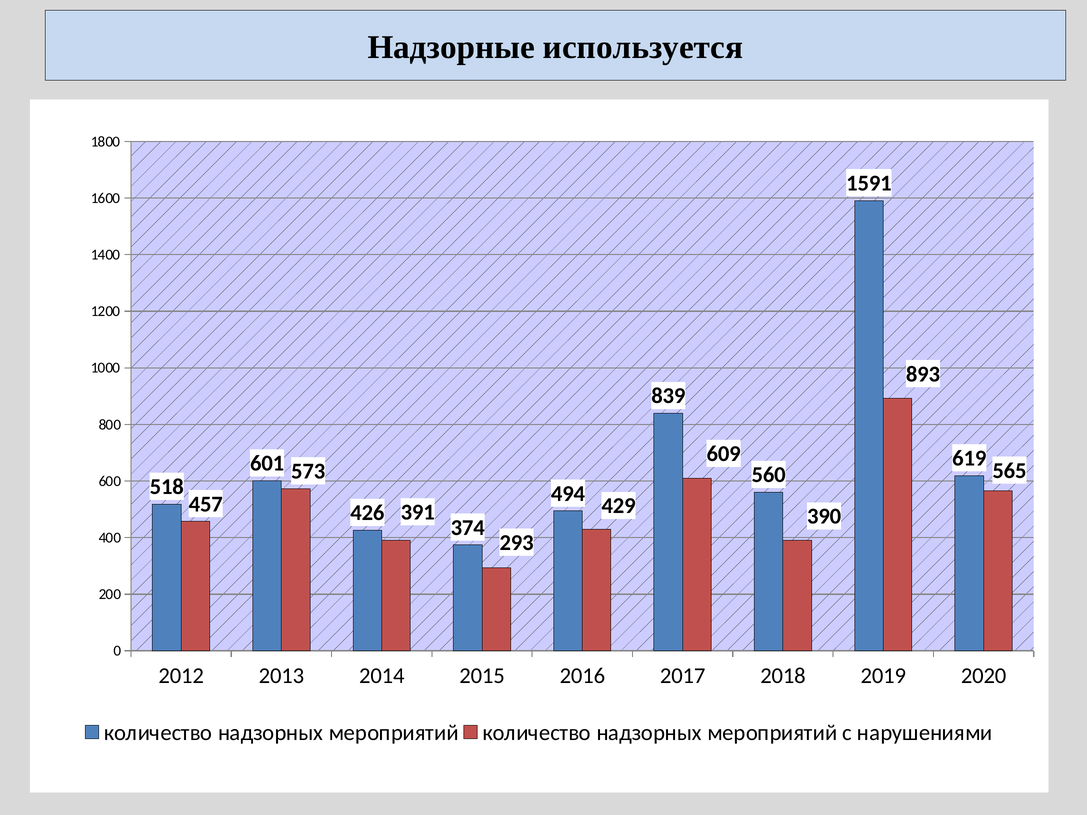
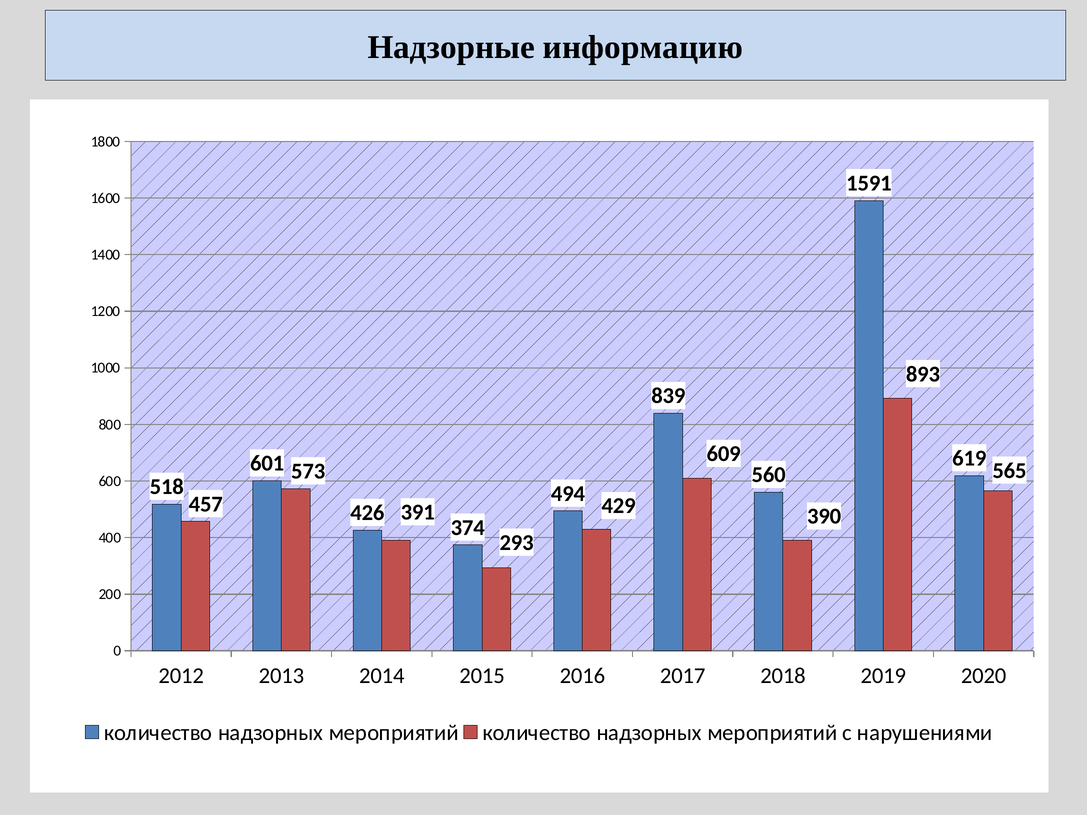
используется: используется -> информацию (643, 48)
